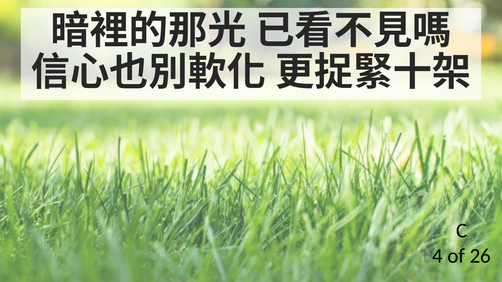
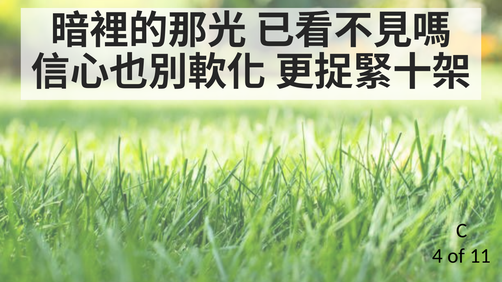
26: 26 -> 11 (480, 256)
